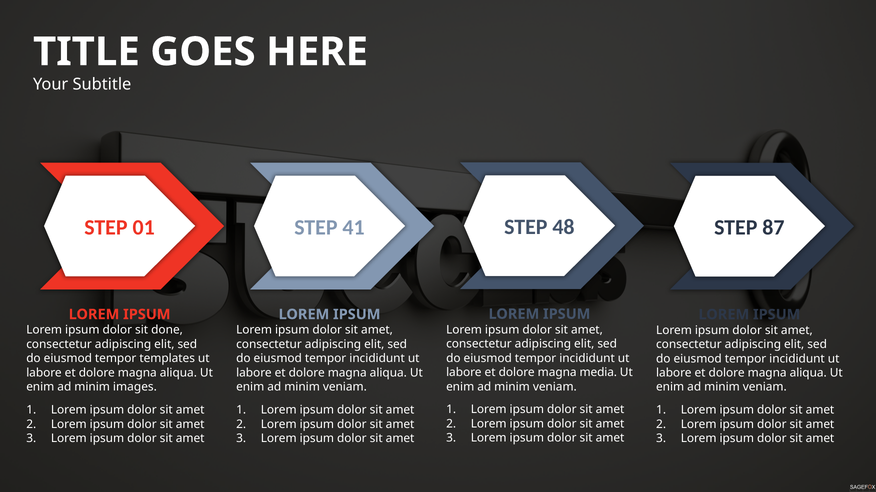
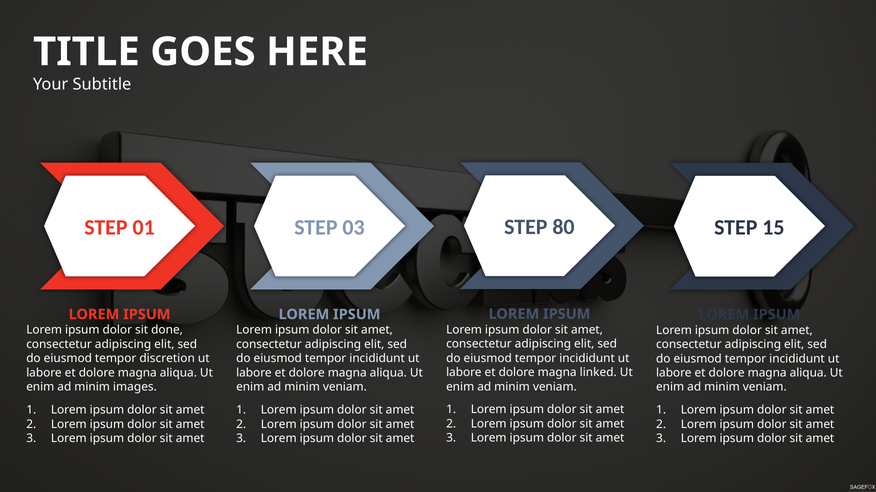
48: 48 -> 80 (563, 228)
41: 41 -> 03 (354, 228)
87: 87 -> 15 (773, 228)
templates: templates -> discretion (167, 359)
media: media -> linked (598, 373)
